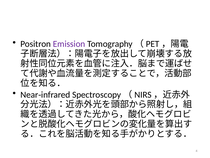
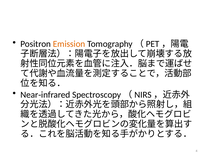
Emission colour: purple -> orange (69, 44)
